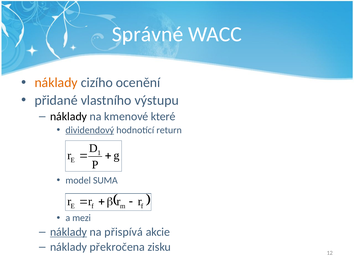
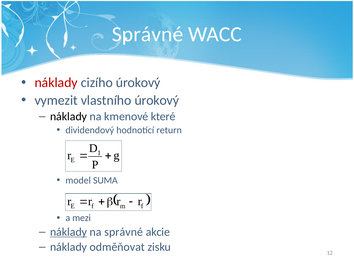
náklady colour: orange -> red (56, 83)
cizího ocenění: ocenění -> úrokový (138, 83)
přidané: přidané -> vymezit (56, 100)
vlastního výstupu: výstupu -> úrokový (157, 100)
dividendový underline: present -> none (90, 130)
na přispívá: přispívá -> správné (124, 232)
překročena: překročena -> odměňovat (117, 247)
